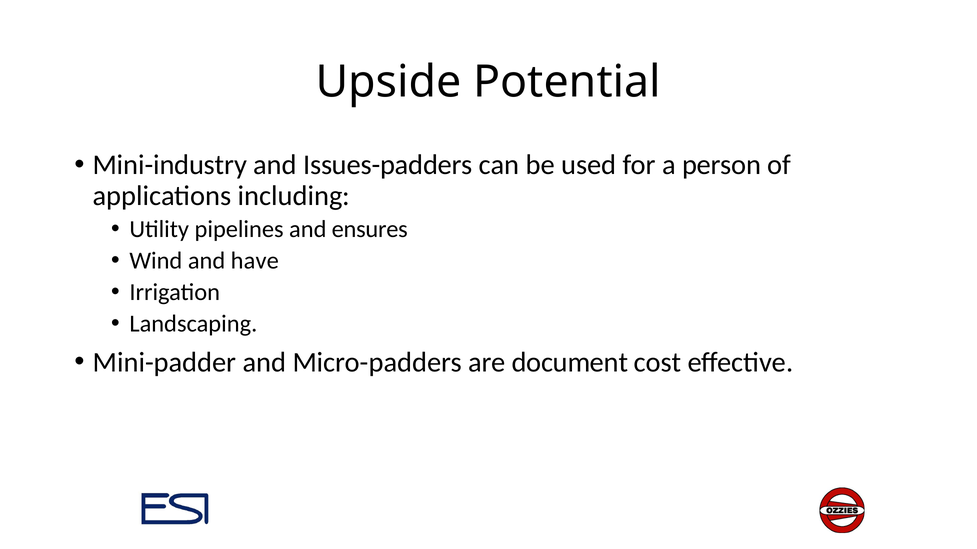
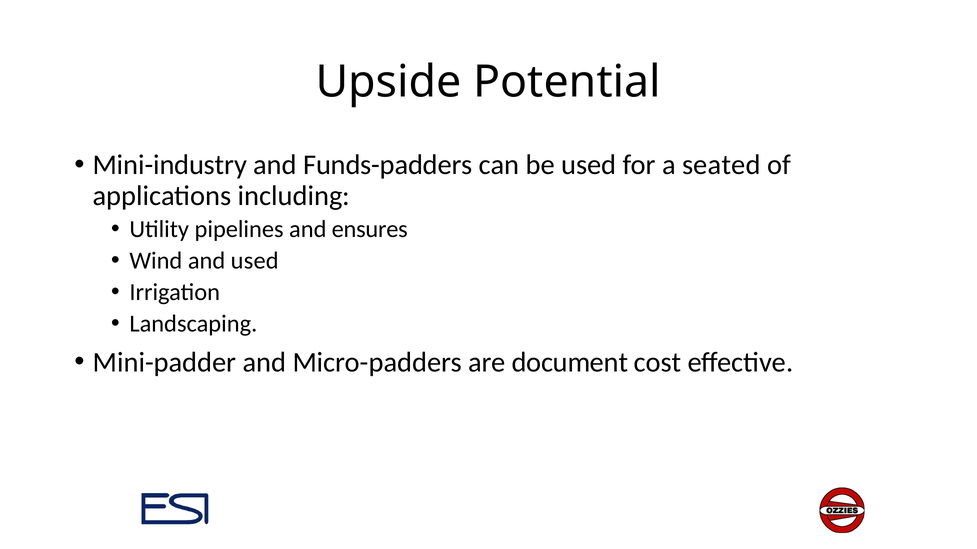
Issues-padders: Issues-padders -> Funds-padders (388, 165)
person: person -> seated (721, 165)
and have: have -> used (255, 261)
